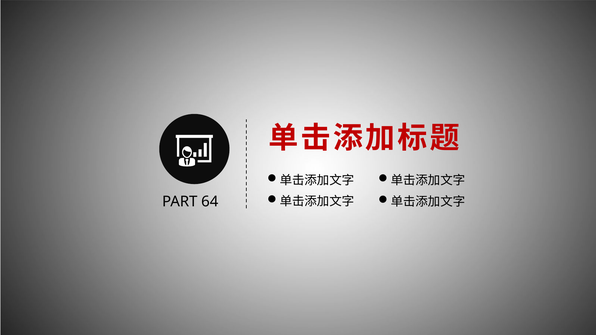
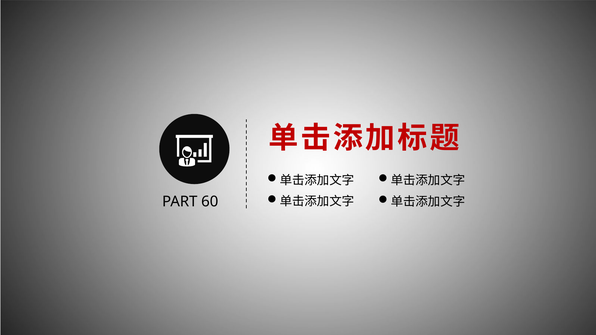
64: 64 -> 60 (210, 202)
